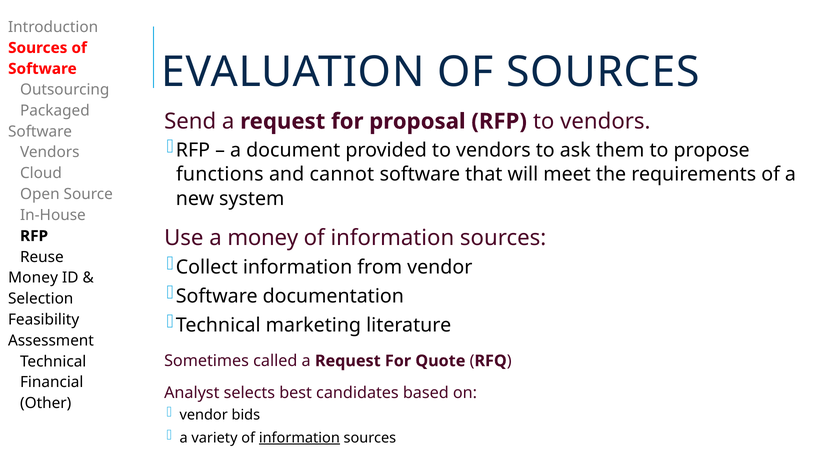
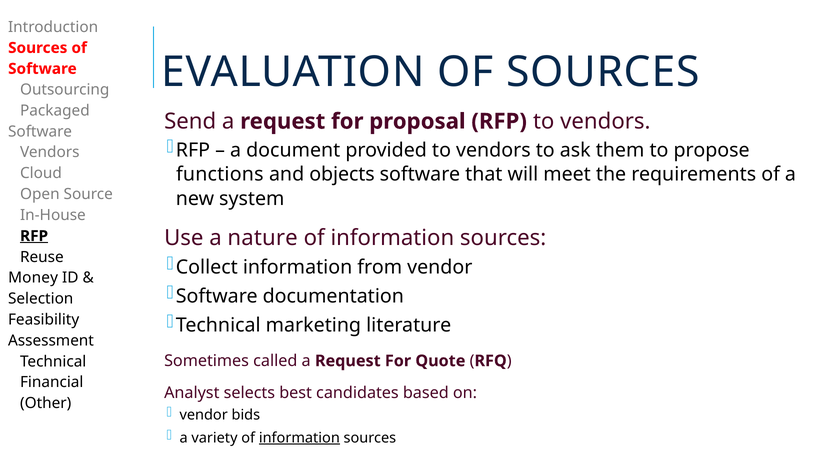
cannot: cannot -> objects (342, 174)
a money: money -> nature (263, 238)
RFP underline: none -> present (34, 236)
